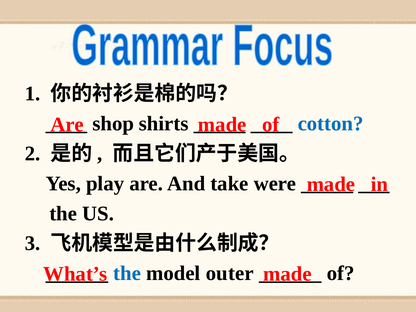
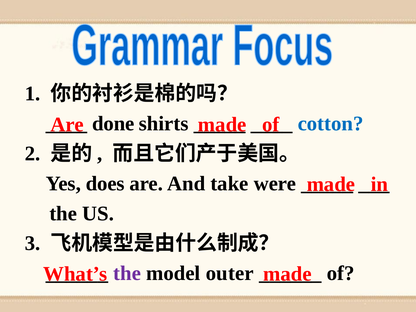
shop: shop -> done (113, 124)
play: play -> does (105, 184)
the colour: blue -> purple (127, 273)
